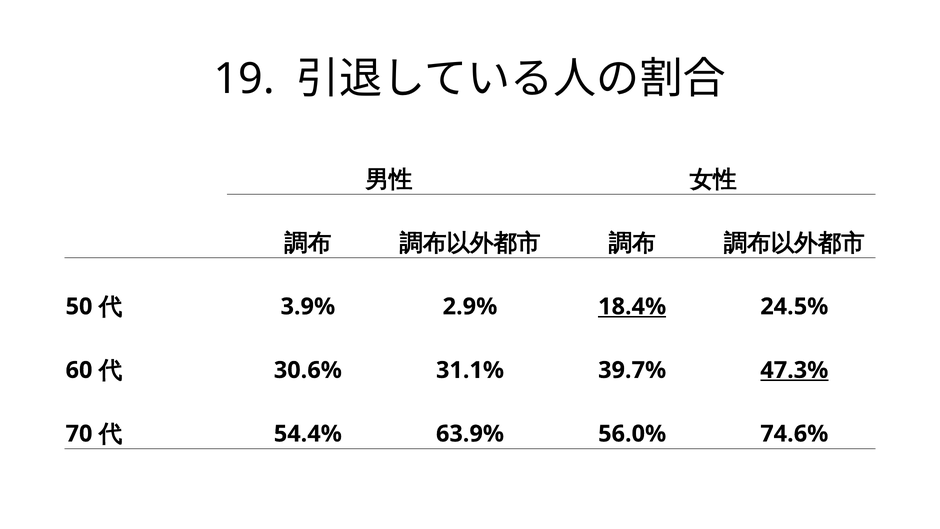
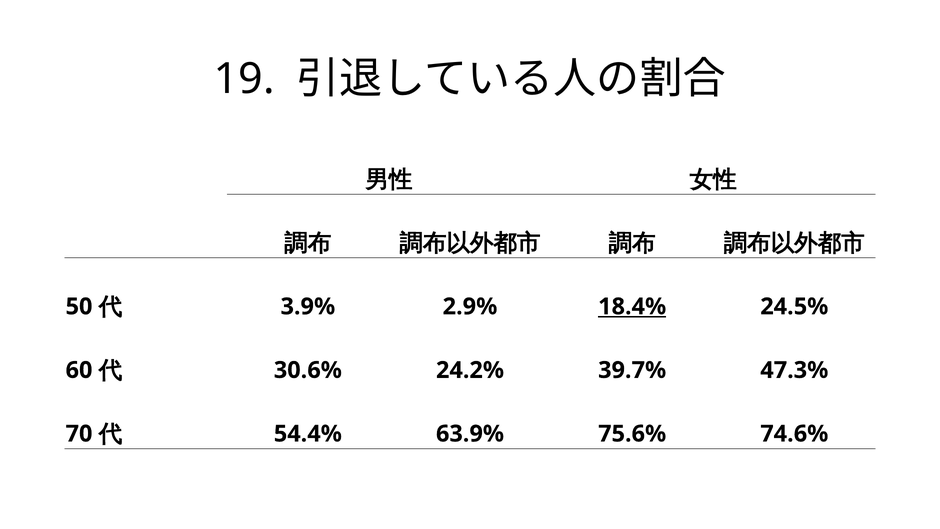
31.1%: 31.1% -> 24.2% (470, 370)
47.3% underline: present -> none (794, 370)
56.0%: 56.0% -> 75.6% (632, 434)
